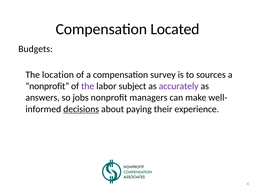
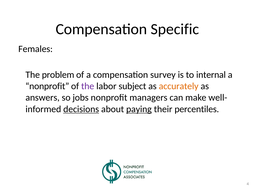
Located: Located -> Specific (175, 29)
Budgets: Budgets -> Females (36, 49)
location: location -> problem (58, 75)
sources: sources -> internal (211, 75)
accurately colour: purple -> orange (179, 86)
paying underline: none -> present (139, 109)
experience: experience -> percentiles (197, 109)
